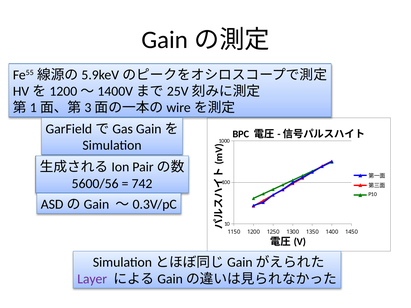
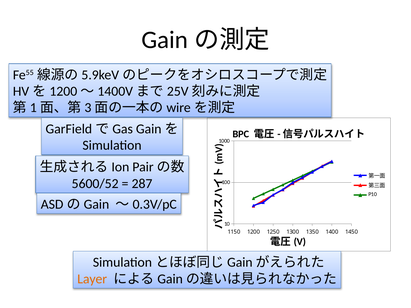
5600/56: 5600/56 -> 5600/52 (95, 184)
742: 742 -> 287 (142, 184)
Layer colour: purple -> orange (92, 279)
